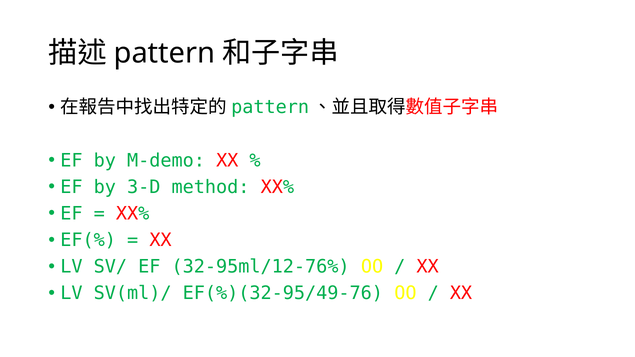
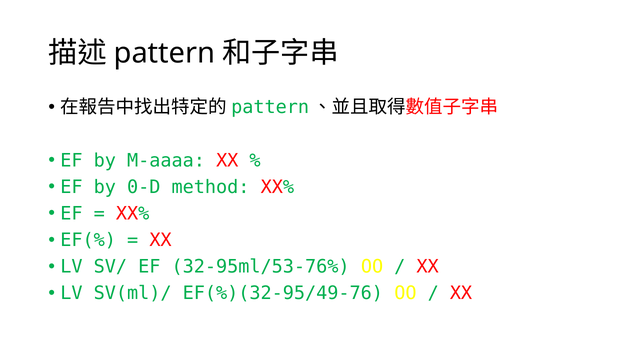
M-demo: M-demo -> M-aaaa (166, 160)
3-D: 3-D -> 0-D (144, 187)
32-95ml/12-76%: 32-95ml/12-76% -> 32-95ml/53-76% (261, 267)
